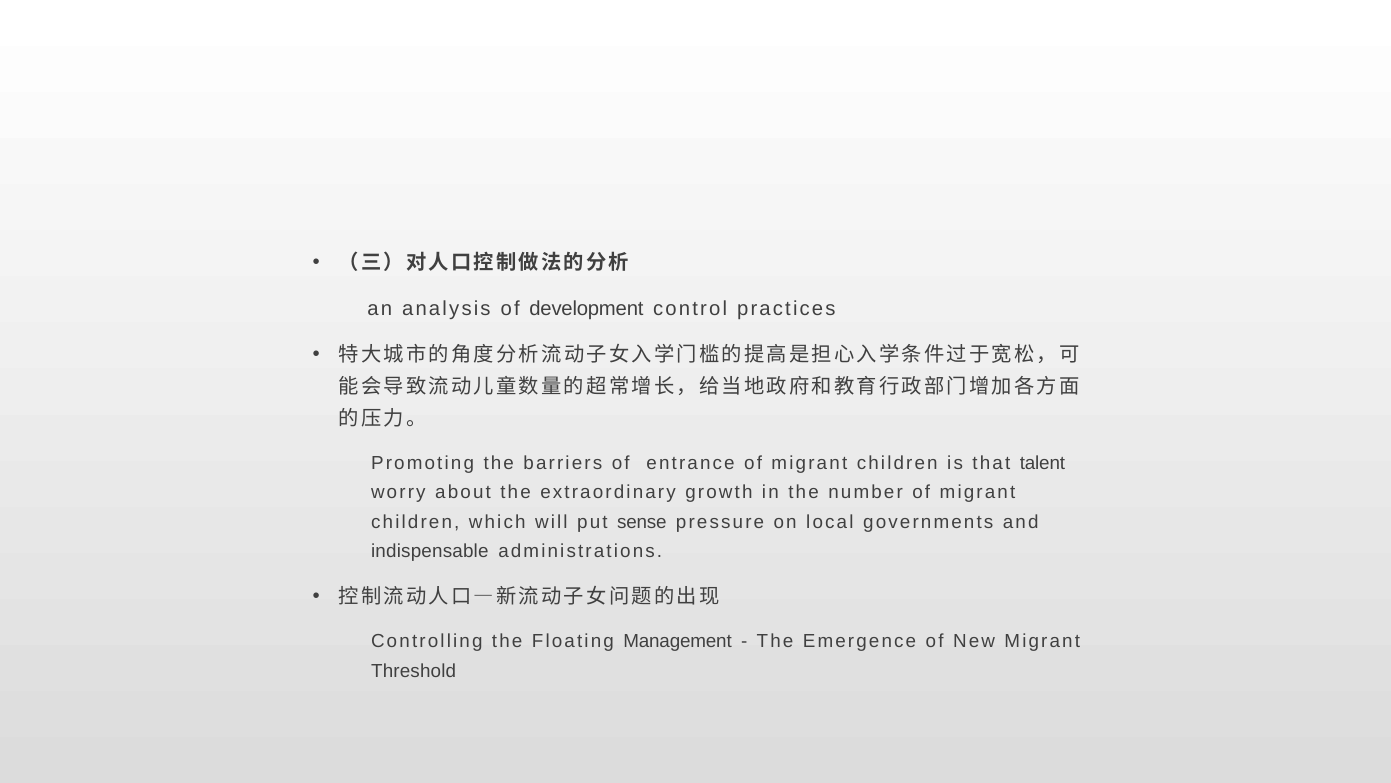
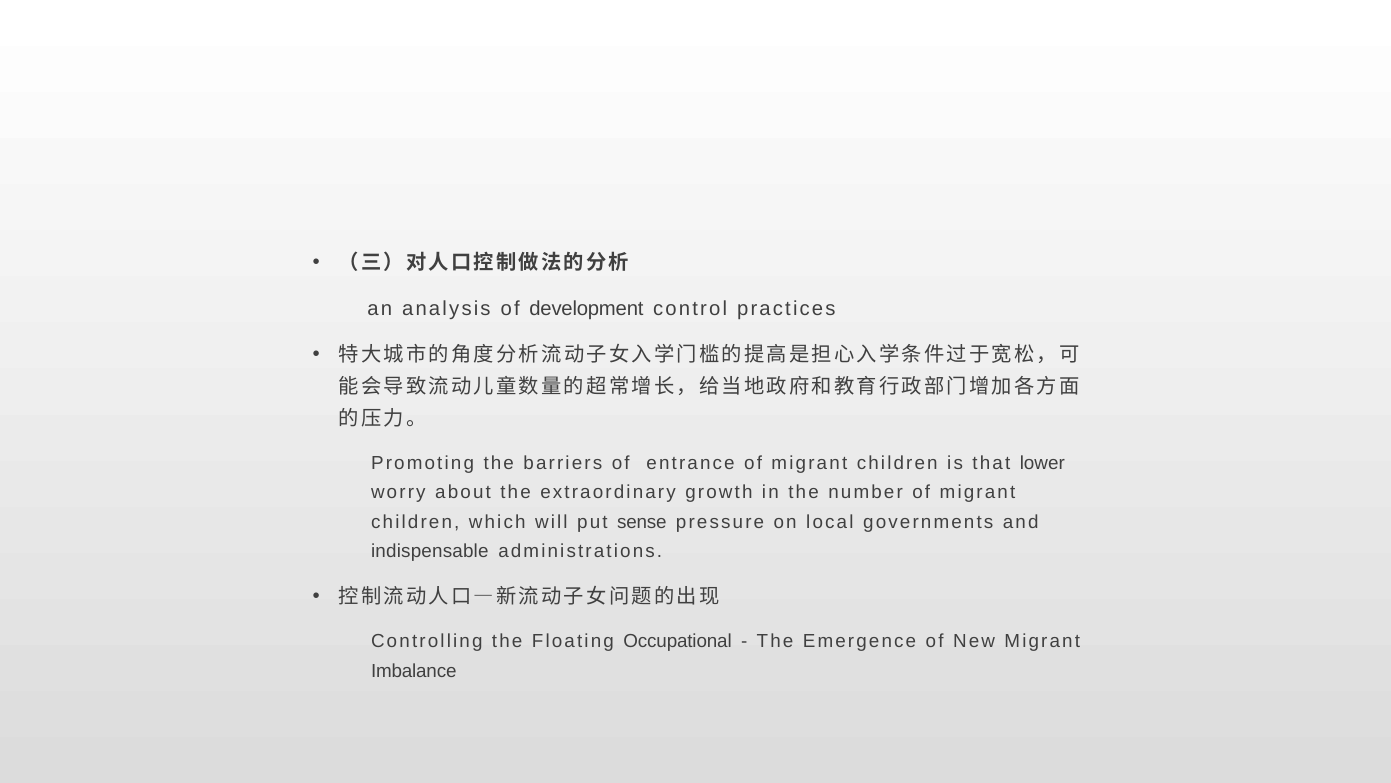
talent: talent -> lower (1042, 463)
Management: Management -> Occupational (678, 641)
Threshold: Threshold -> Imbalance (414, 670)
